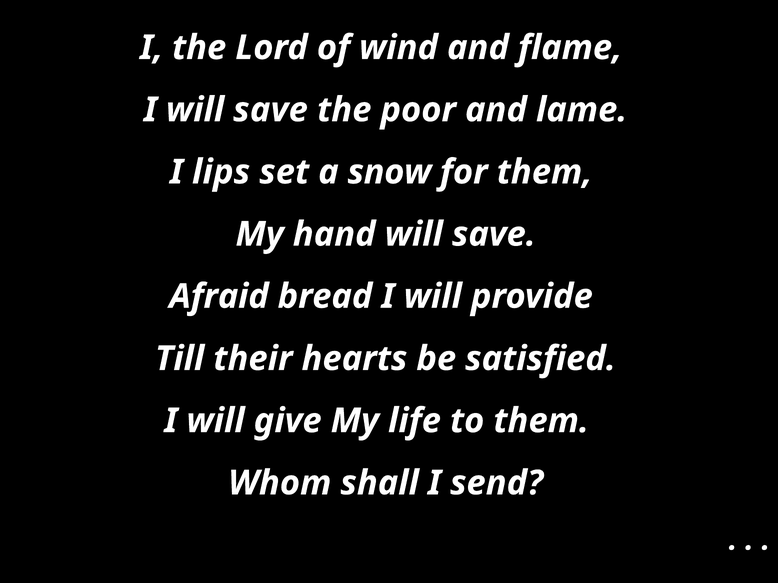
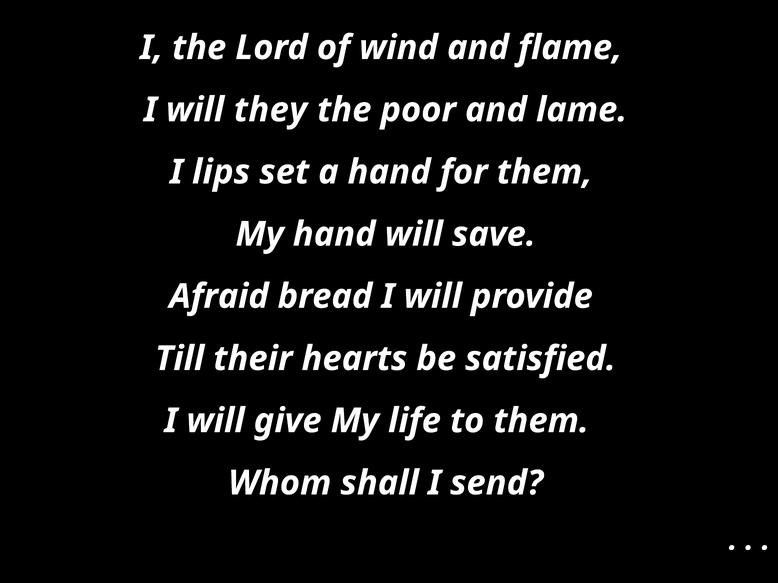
I will save: save -> they (270, 110)
a snow: snow -> hand (389, 172)
